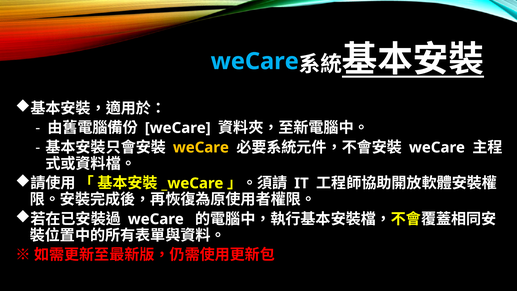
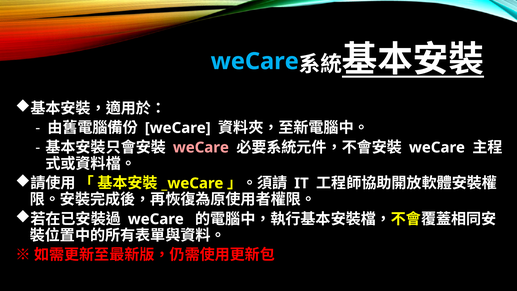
weCare colour: yellow -> pink (201, 147)
